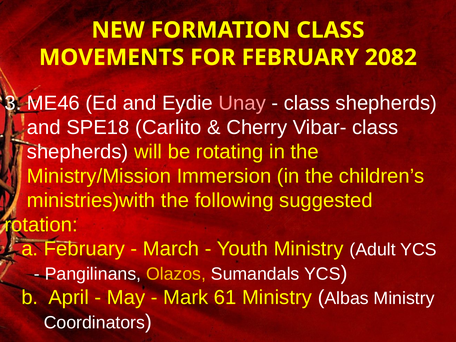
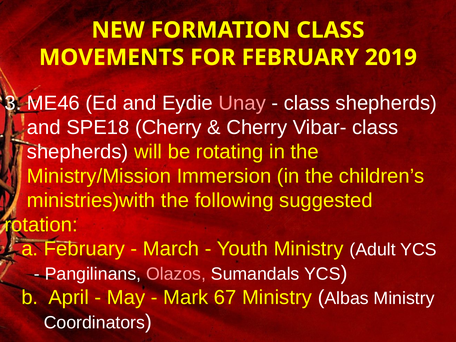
2082: 2082 -> 2019 (391, 57)
SPE18 Carlito: Carlito -> Cherry (168, 127)
Olazos colour: yellow -> pink (176, 274)
61: 61 -> 67 (225, 298)
